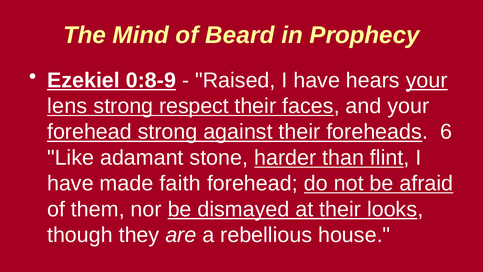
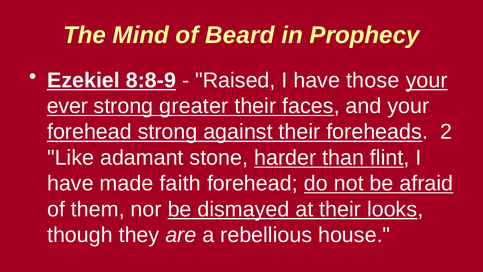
0:8-9: 0:8-9 -> 8:8-9 (151, 80)
hears: hears -> those (373, 80)
lens: lens -> ever (67, 106)
respect: respect -> greater (194, 106)
6: 6 -> 2 (446, 132)
